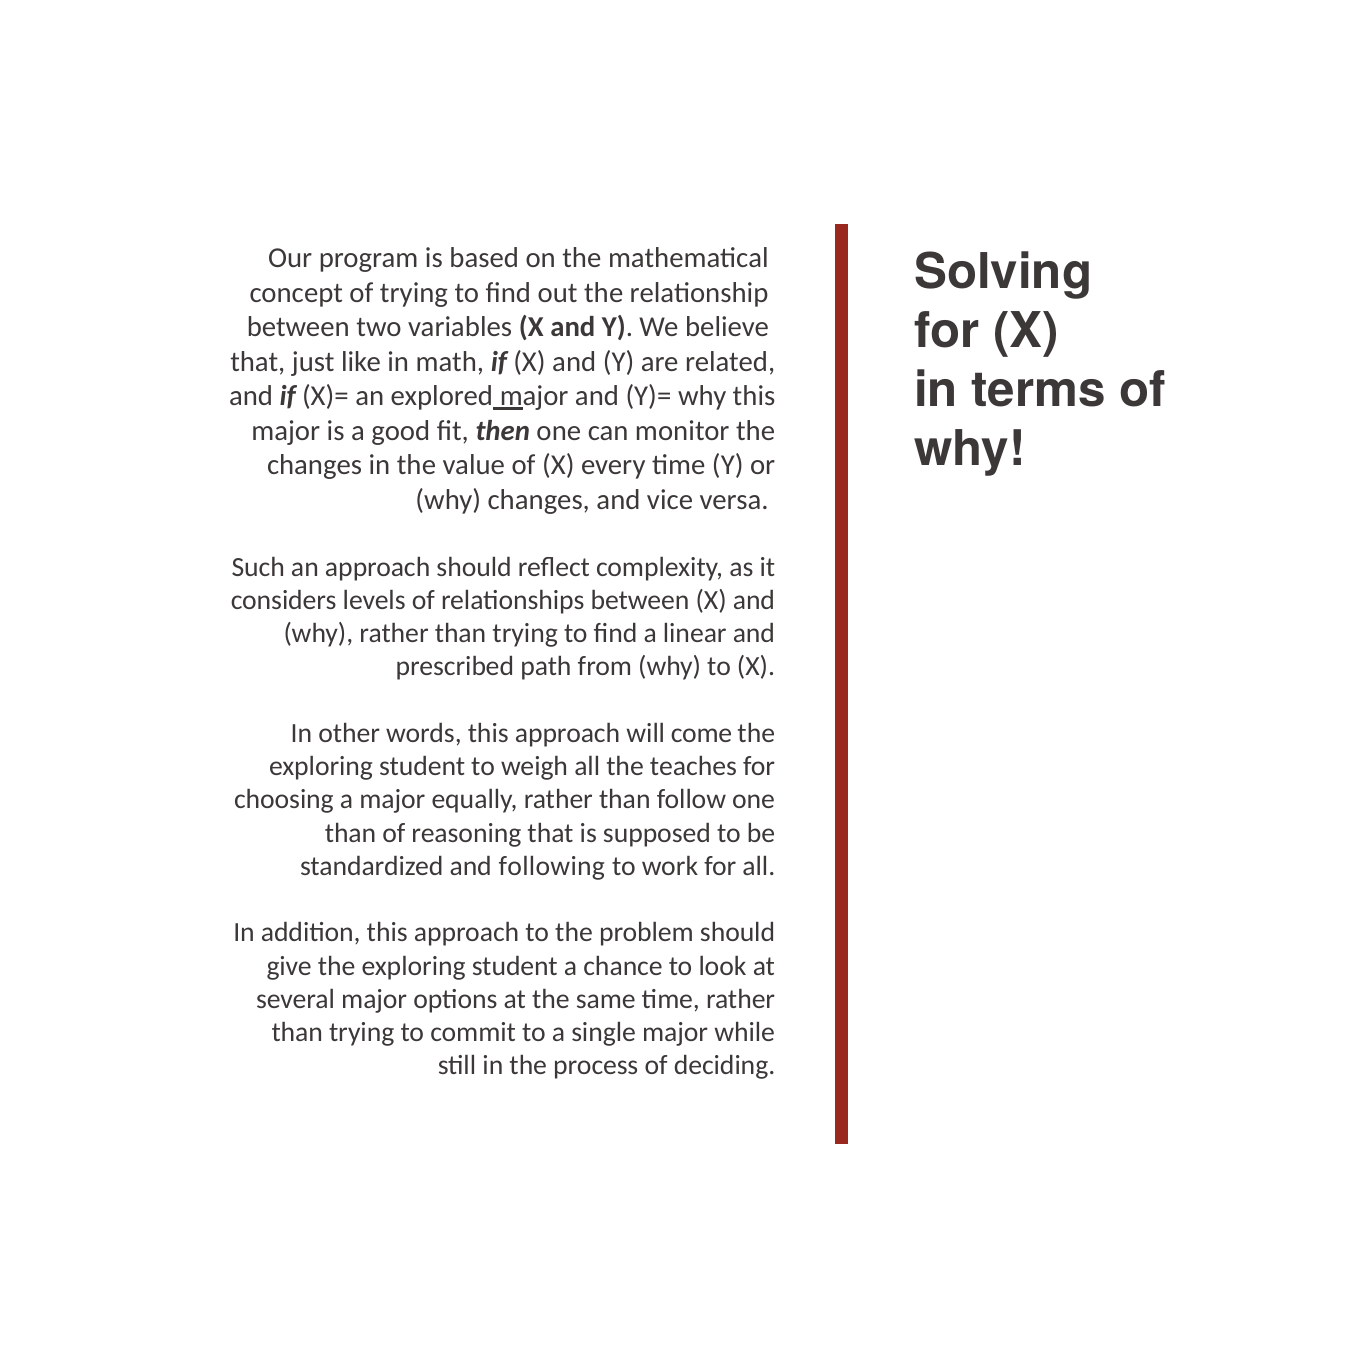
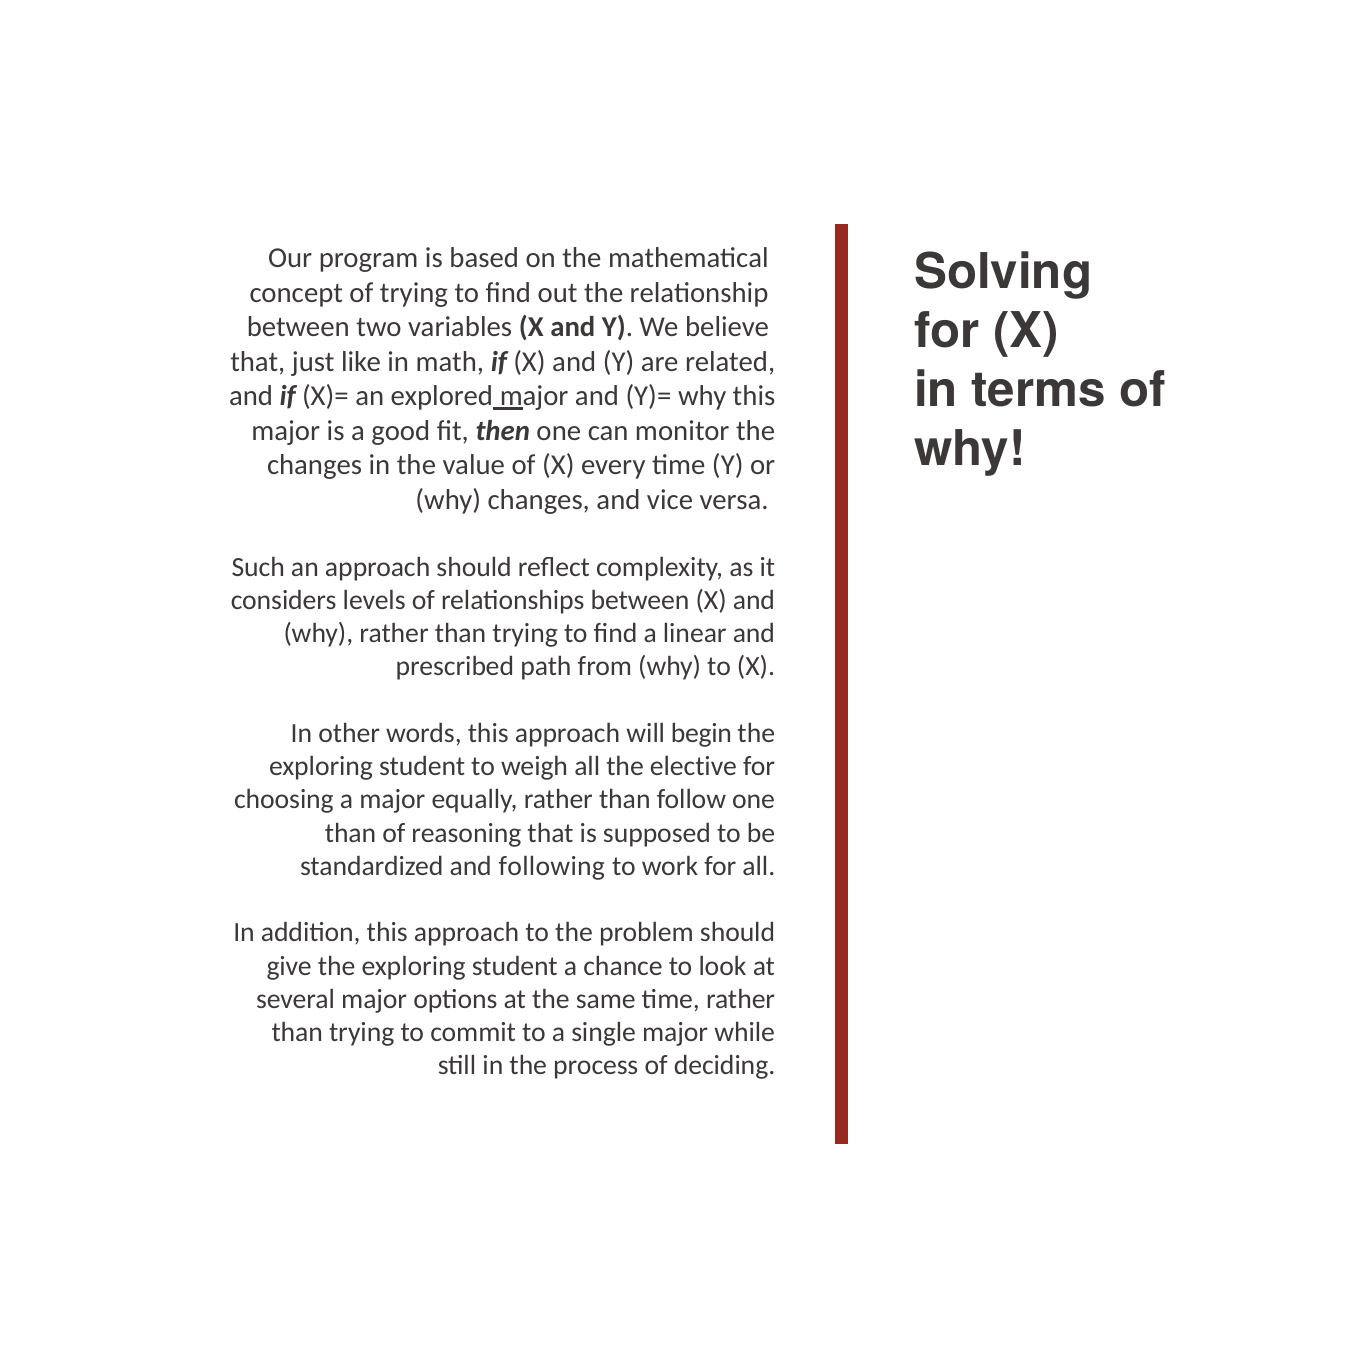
come: come -> begin (701, 733)
teaches: teaches -> elective (693, 766)
